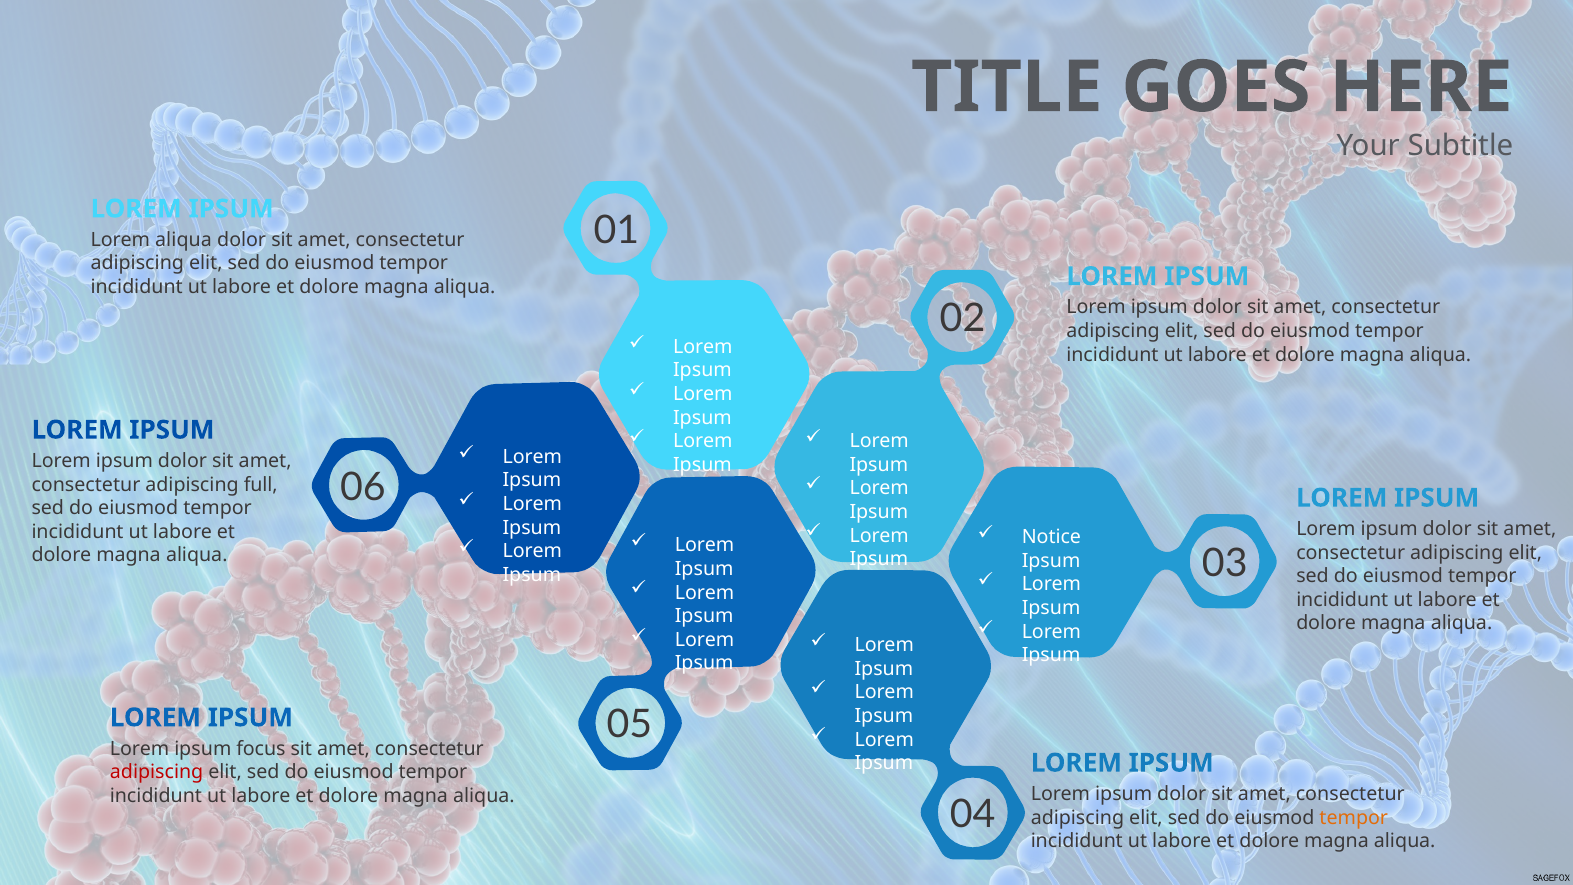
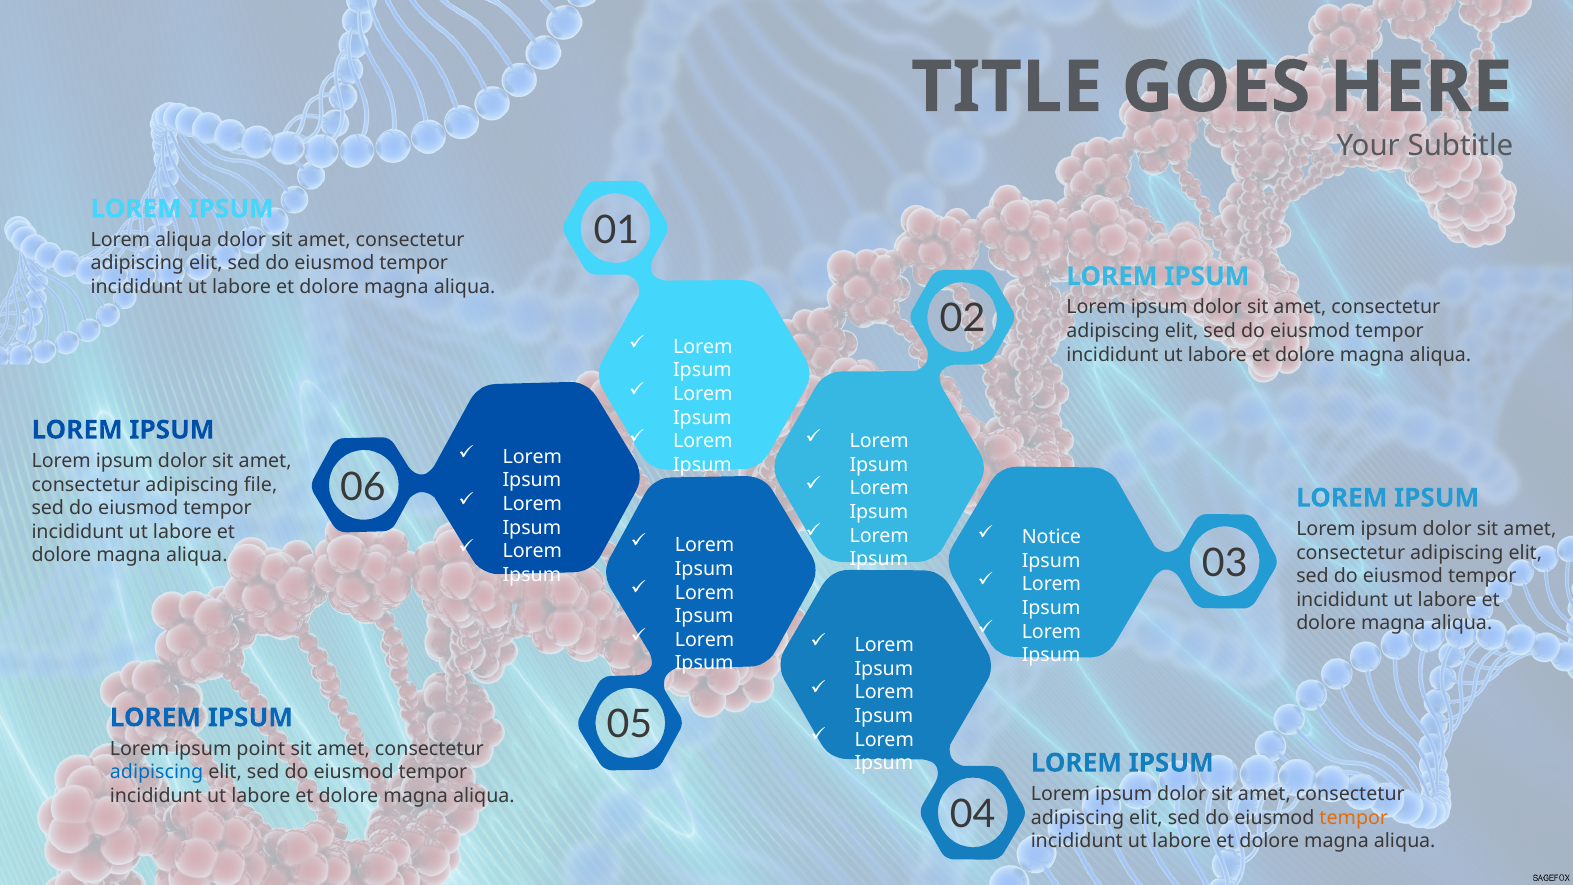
full: full -> file (261, 484)
focus: focus -> point (261, 749)
adipiscing colour: red -> blue (157, 772)
